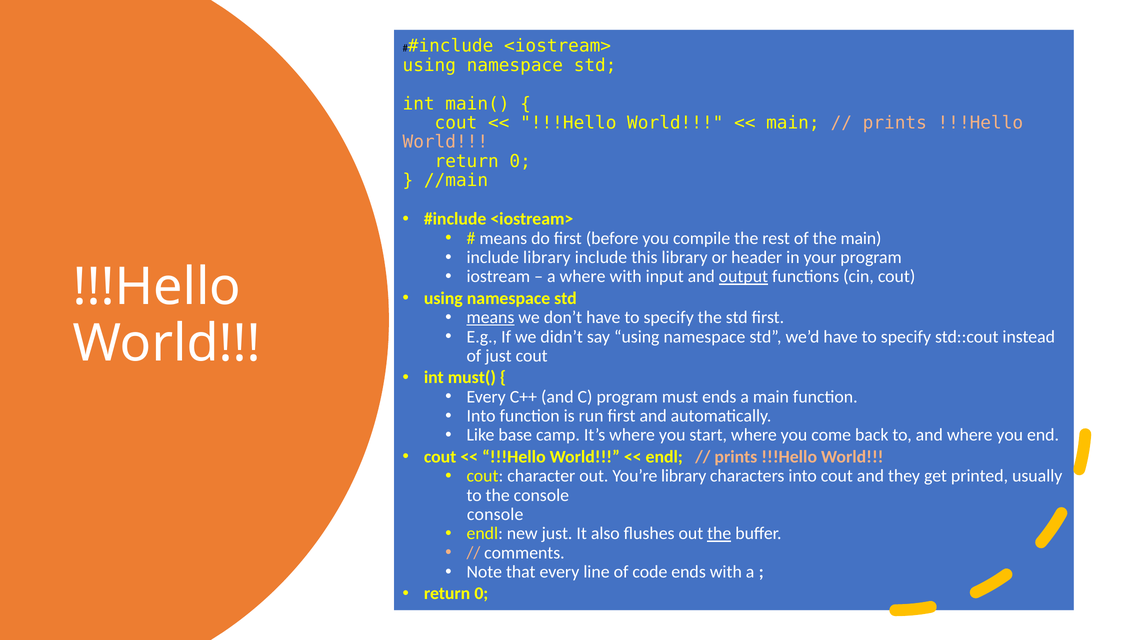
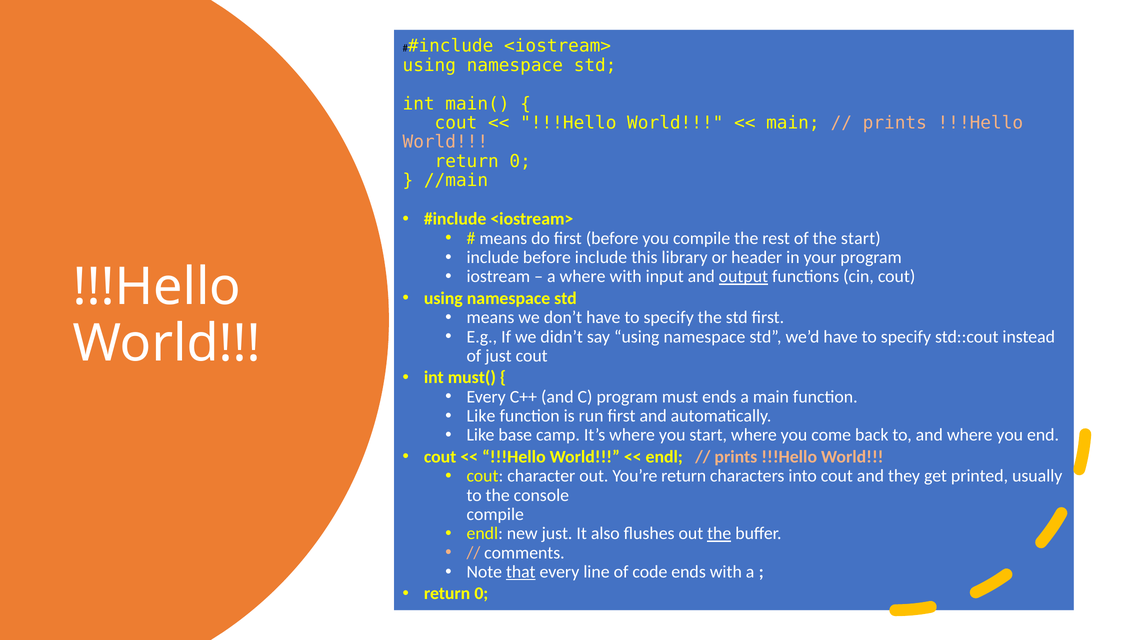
the main: main -> start (861, 238)
include library: library -> before (547, 257)
means underline: present -> none (490, 317)
Into: Into -> Like (481, 416)
You’re library: library -> return (684, 476)
console: console -> compile (495, 514)
that underline: none -> present (521, 572)
